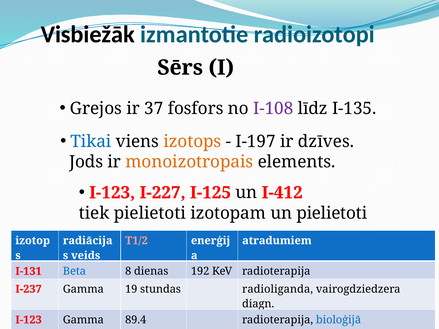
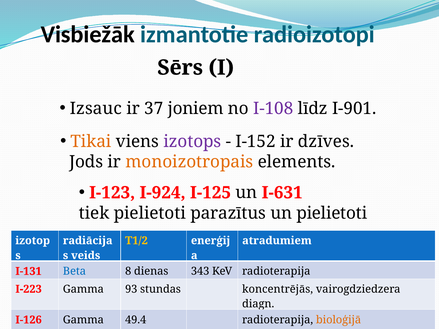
Grejos: Grejos -> Izsauc (96, 109)
fosfors: fosfors -> joniem (196, 109)
I-135: I-135 -> I-901 (354, 109)
Tikai colour: blue -> orange (91, 142)
izotops colour: orange -> purple (192, 142)
I-197: I-197 -> I-152 (256, 142)
I-227: I-227 -> I-924 (163, 193)
I-412: I-412 -> I-631 (282, 193)
izotopam: izotopam -> parazītus (228, 213)
T1/2 colour: pink -> yellow (136, 241)
192: 192 -> 343 (200, 271)
I-237: I-237 -> I-223 (29, 289)
19: 19 -> 93 (131, 289)
radioliganda: radioliganda -> koncentrējās (278, 289)
I-123: I-123 -> I-126 (29, 320)
89.4: 89.4 -> 49.4 (136, 320)
bioloģijā colour: blue -> orange (339, 320)
